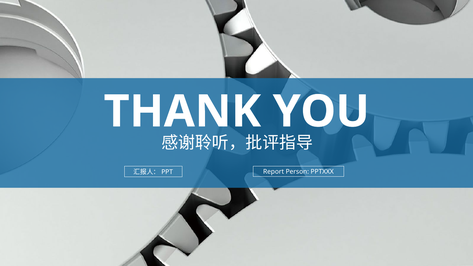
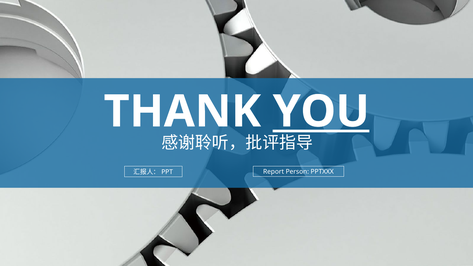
YOU underline: none -> present (321, 112)
